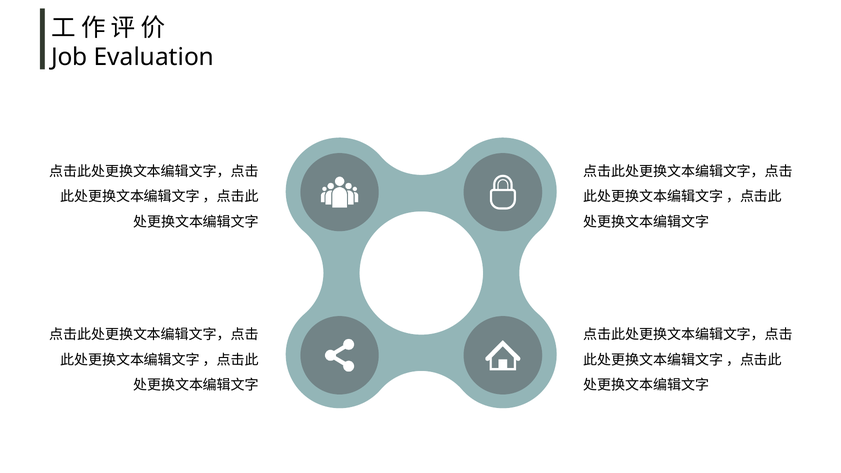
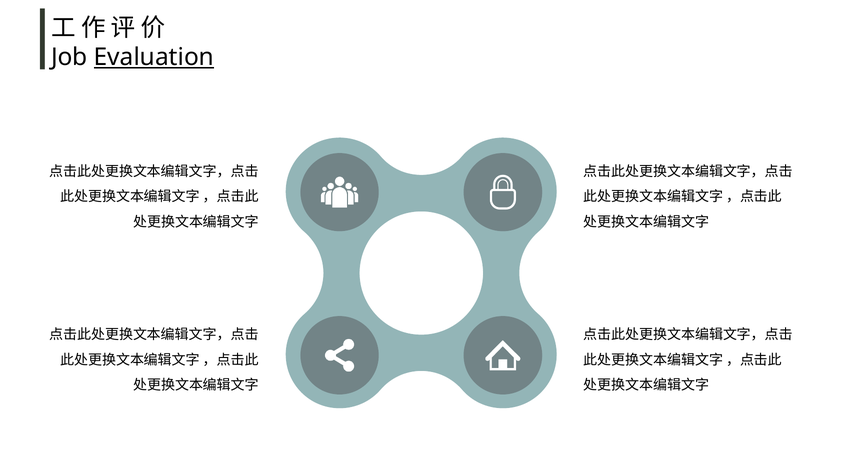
Evaluation underline: none -> present (154, 57)
